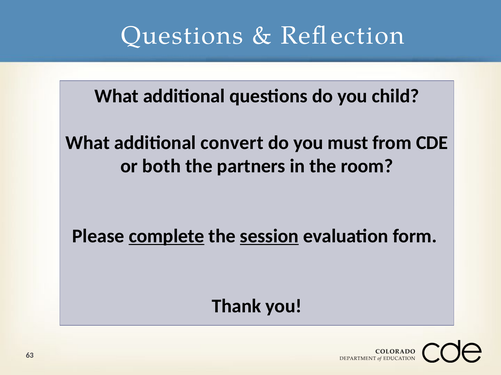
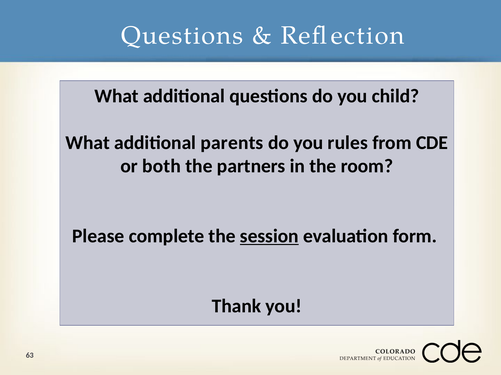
convert: convert -> parents (232, 143)
must: must -> rules (348, 143)
complete underline: present -> none (167, 237)
